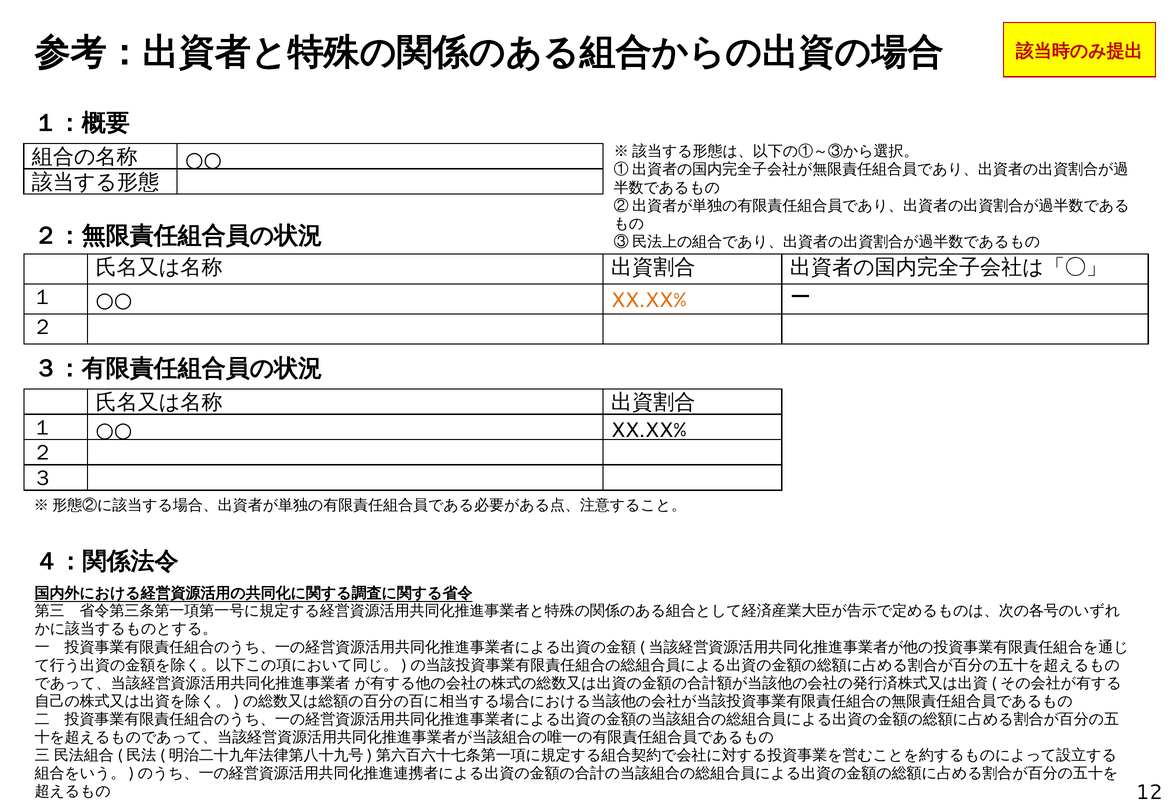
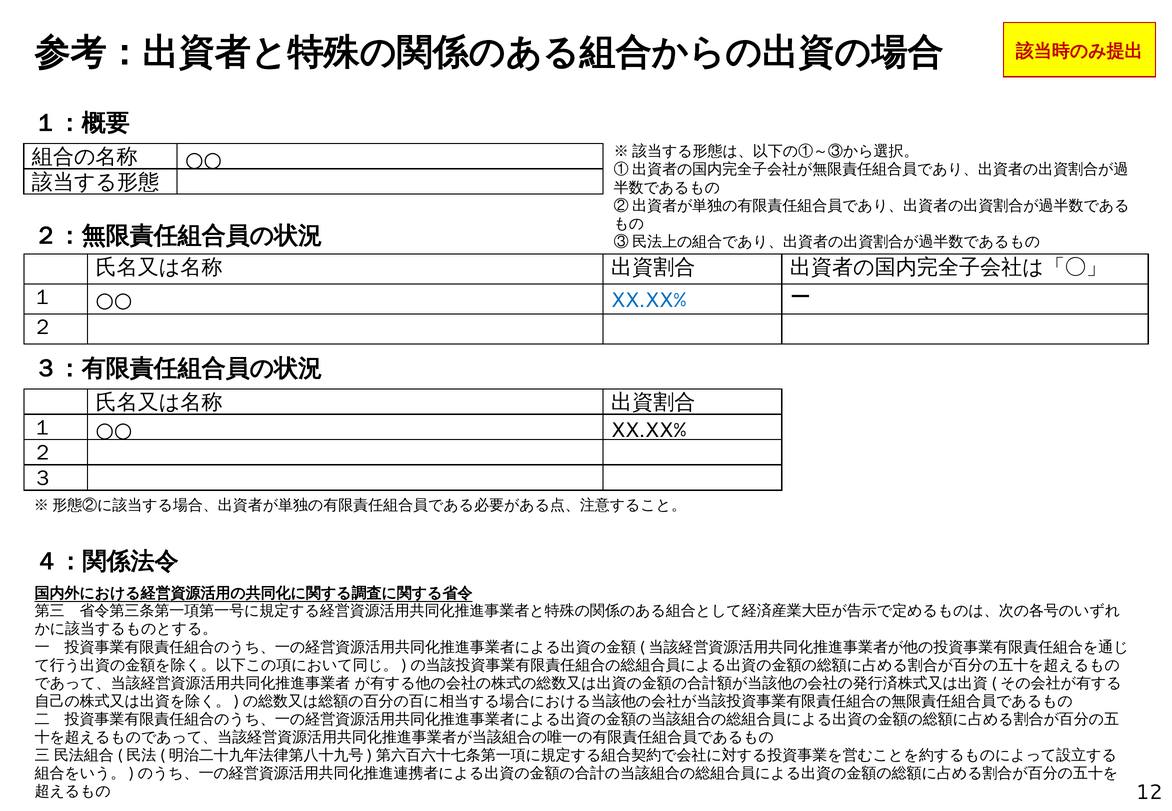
XX.XX% colour: orange -> blue (649, 300)
